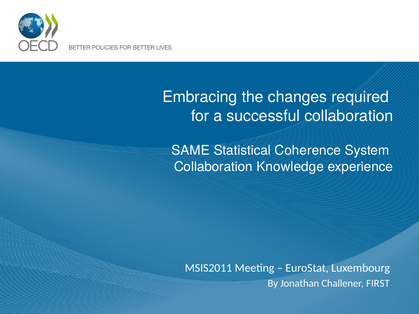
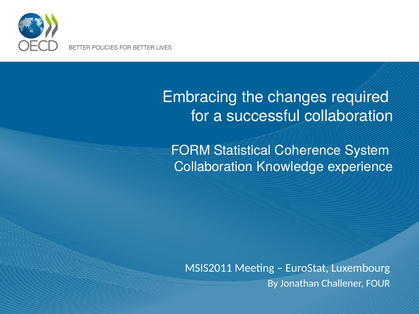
SAME: SAME -> FORM (191, 151)
FIRST: FIRST -> FOUR (378, 283)
